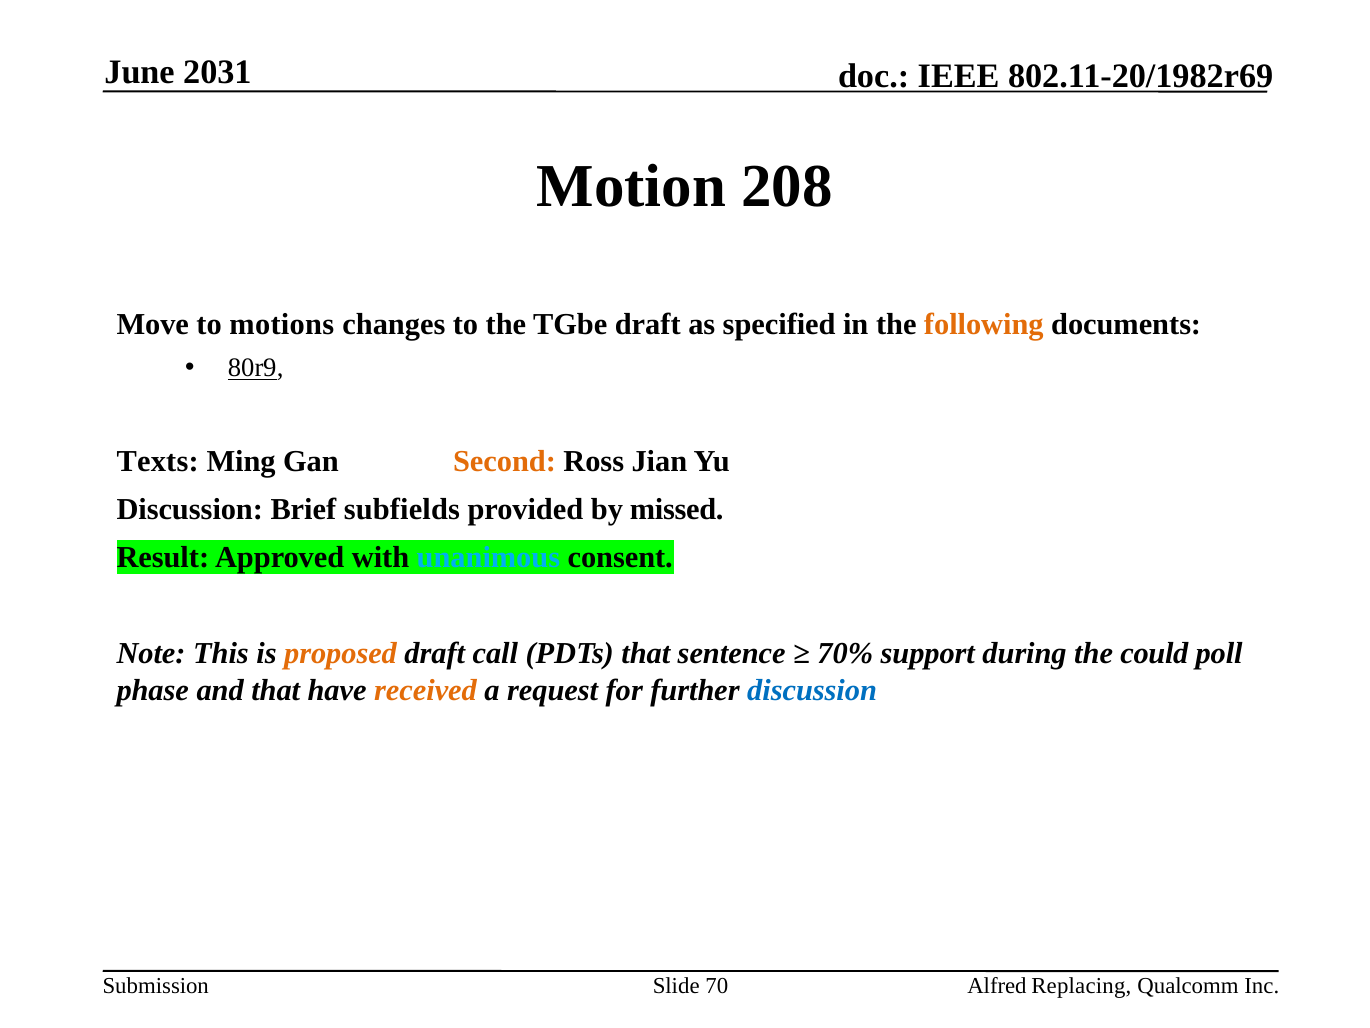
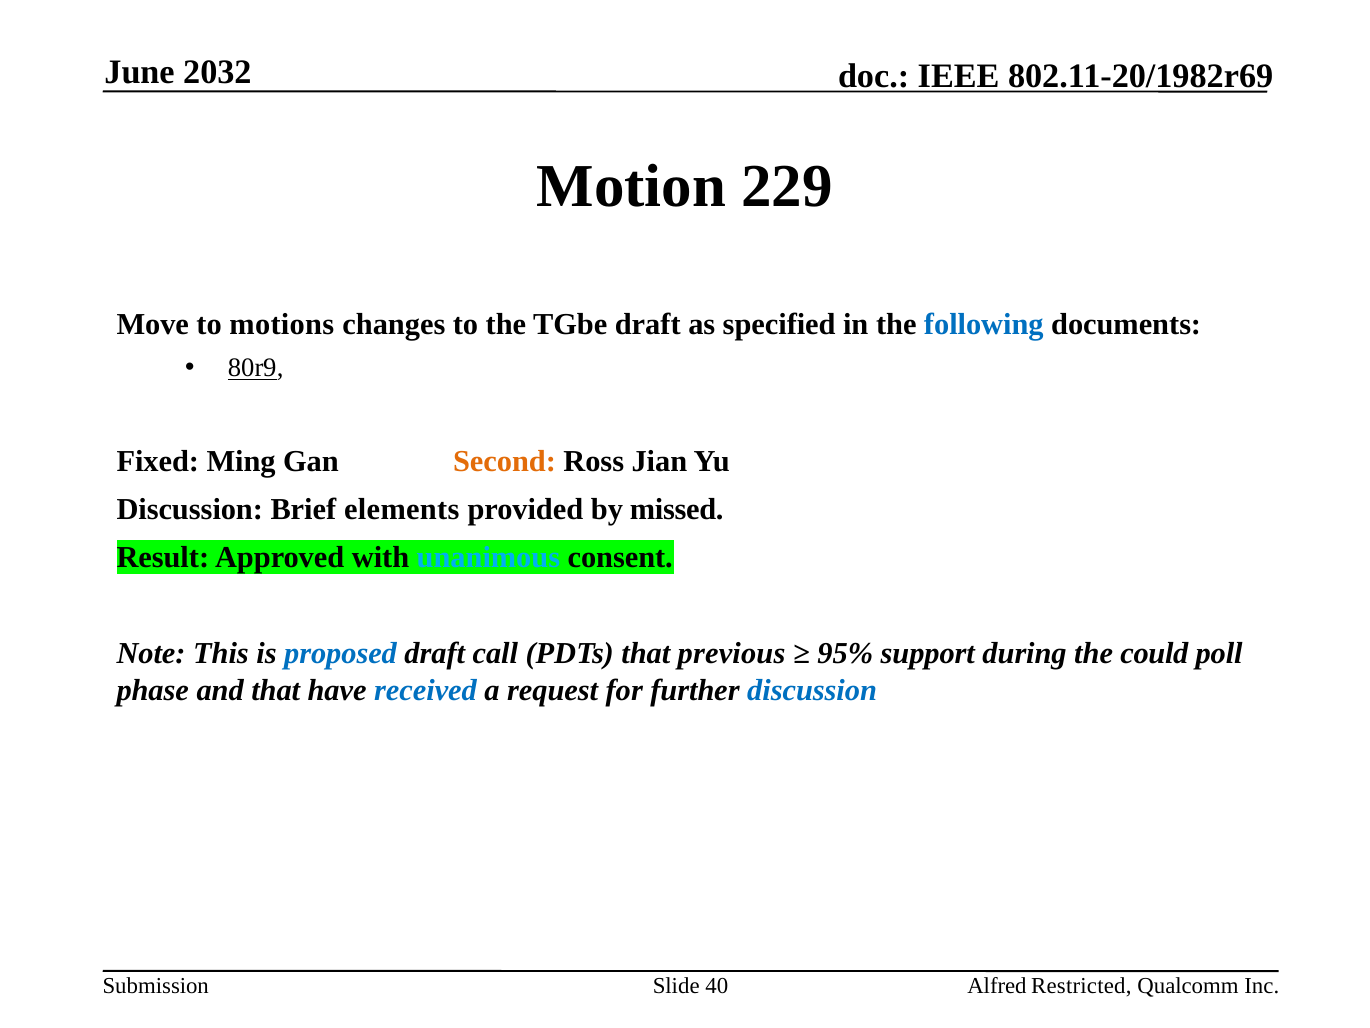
2031: 2031 -> 2032 (217, 73)
208: 208 -> 229 (787, 187)
following colour: orange -> blue (984, 324)
Texts: Texts -> Fixed (158, 461)
subfields: subfields -> elements (402, 509)
proposed colour: orange -> blue (341, 653)
sentence: sentence -> previous (732, 653)
70%: 70% -> 95% (845, 653)
received colour: orange -> blue (426, 690)
70: 70 -> 40 (717, 985)
Replacing: Replacing -> Restricted (1081, 985)
